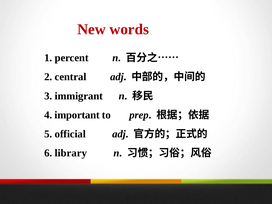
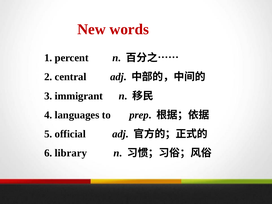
important: important -> languages (77, 115)
